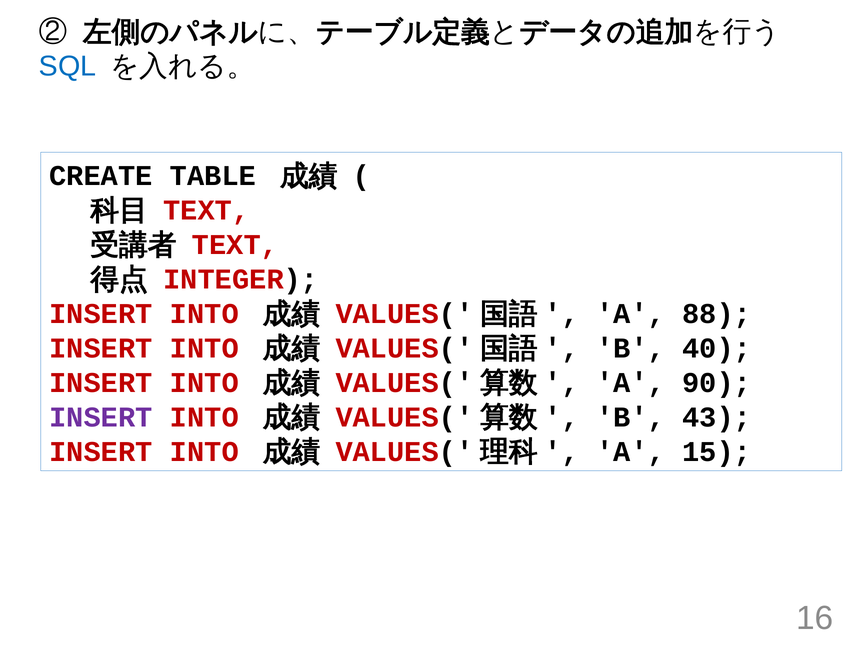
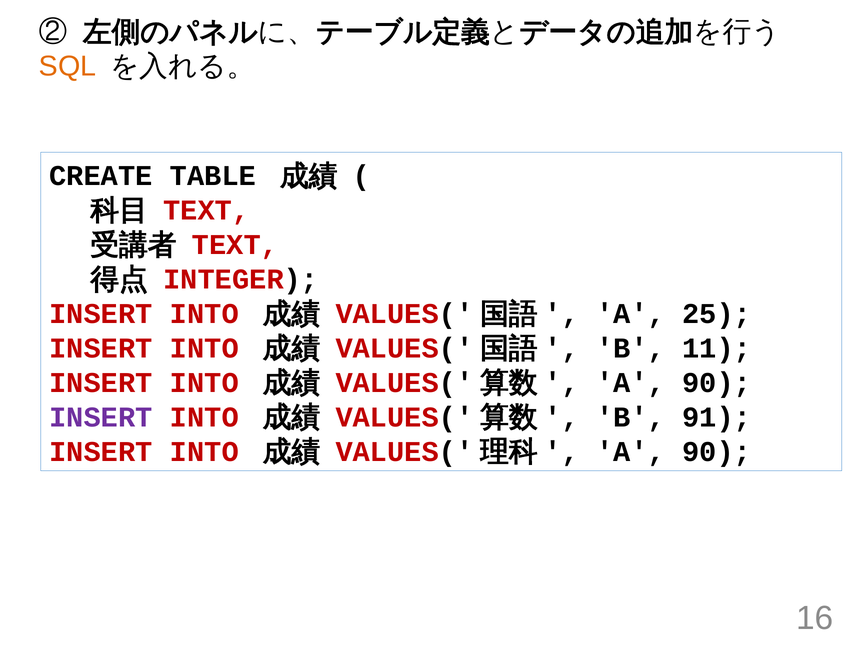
SQL colour: blue -> orange (68, 66)
88: 88 -> 25 (717, 314)
40: 40 -> 11 (717, 348)
43: 43 -> 91 (717, 417)
15: 15 -> 90 (717, 451)
